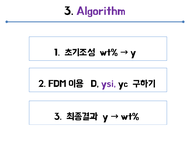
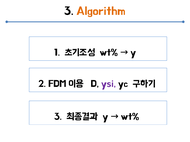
Algorithm colour: purple -> orange (101, 11)
